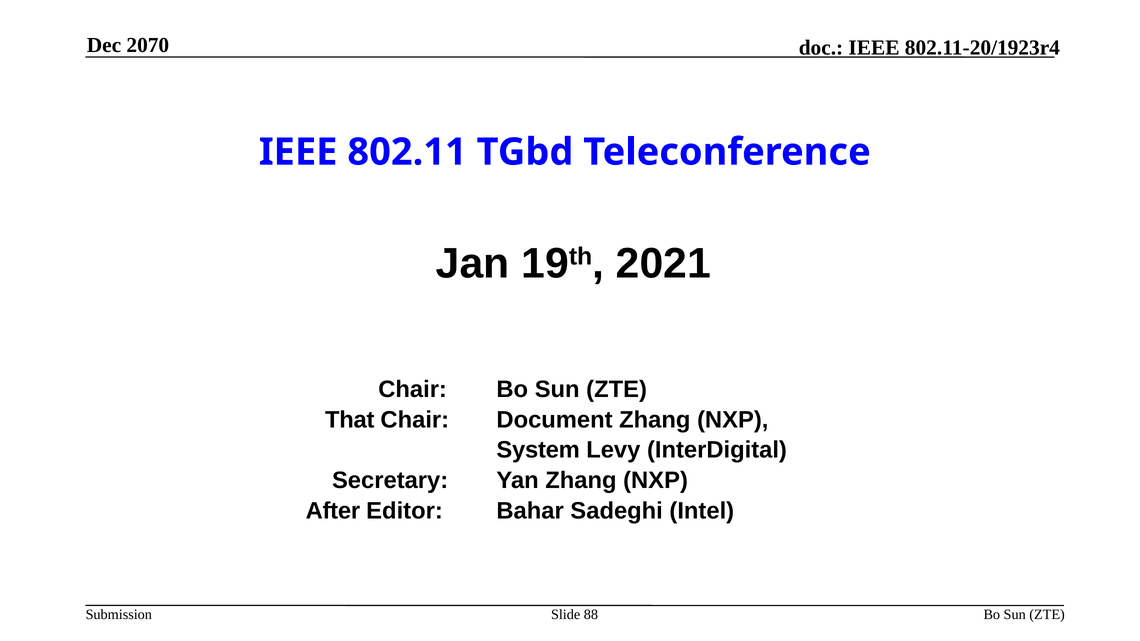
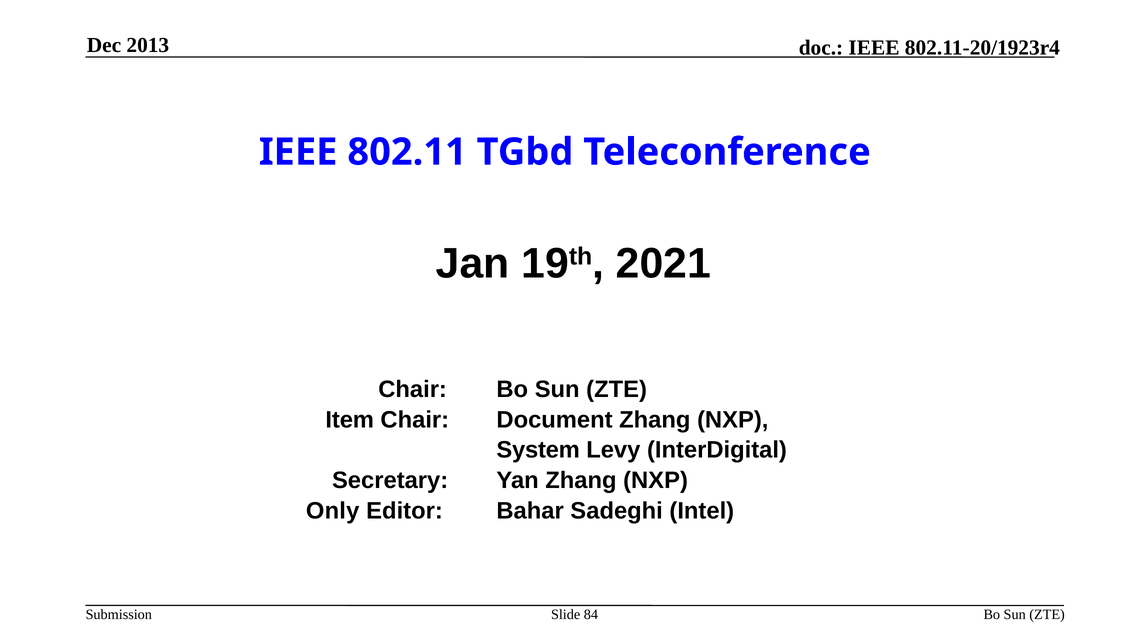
2070: 2070 -> 2013 (148, 45)
That: That -> Item (350, 420)
After: After -> Only (333, 511)
88: 88 -> 84 (591, 615)
